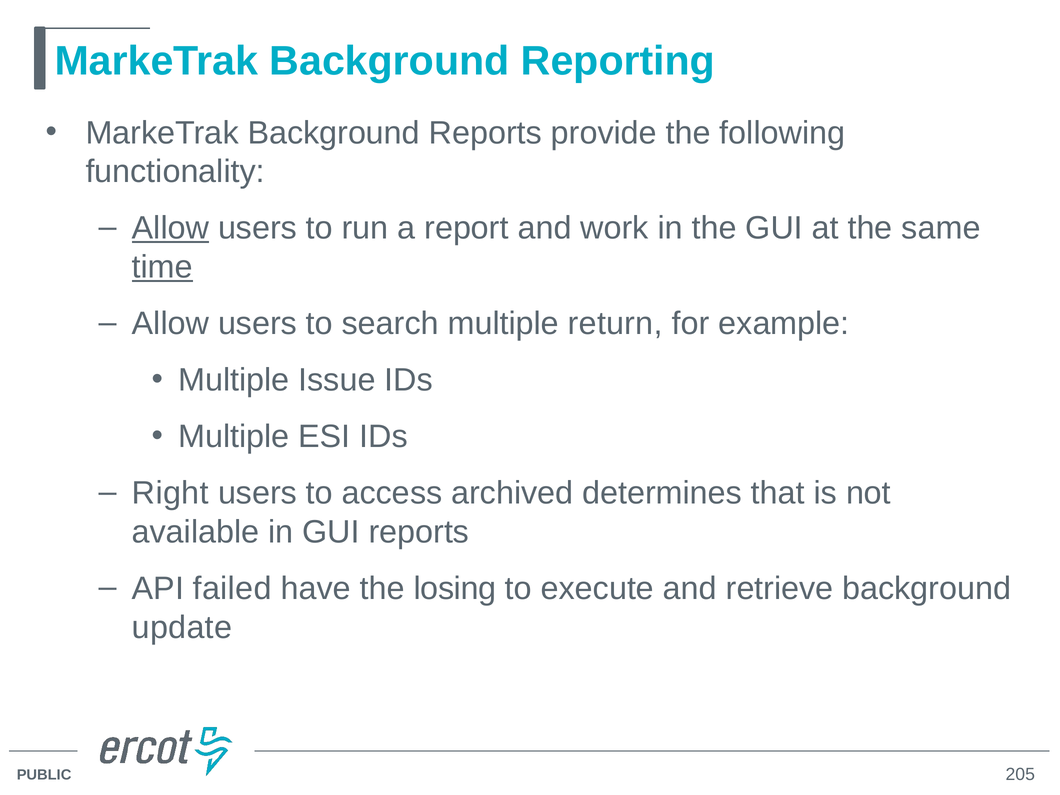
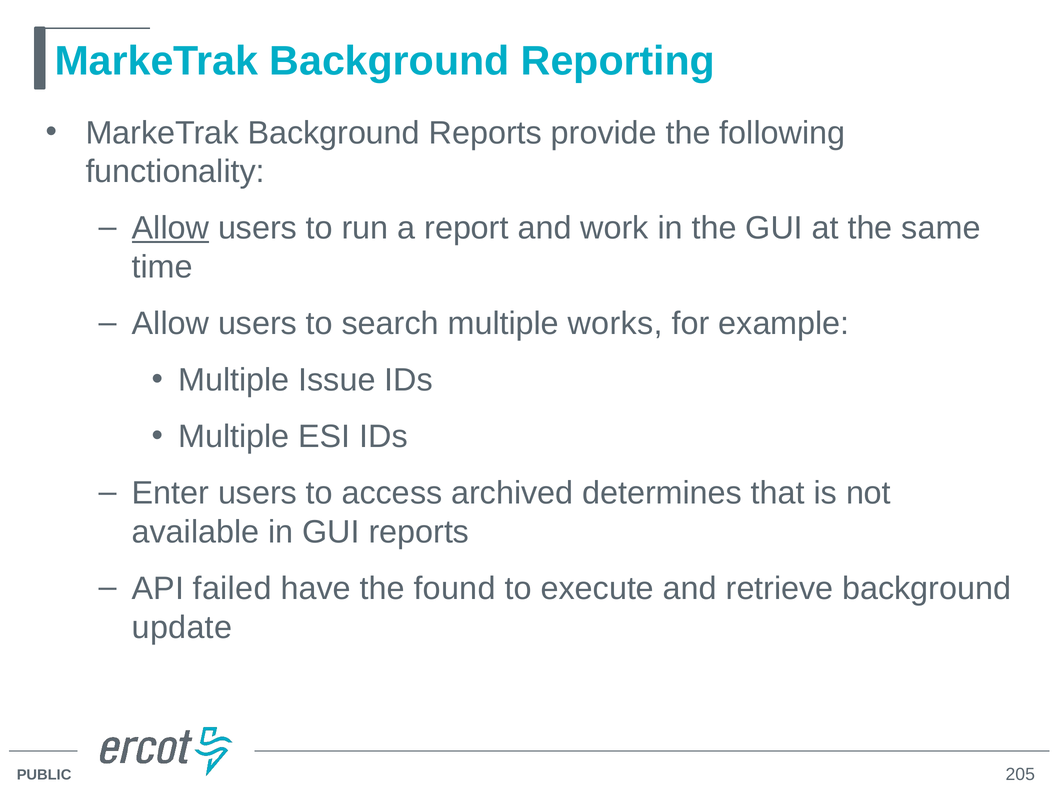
time underline: present -> none (162, 267)
return: return -> works (615, 324)
Right: Right -> Enter (171, 493)
losing: losing -> found (455, 589)
